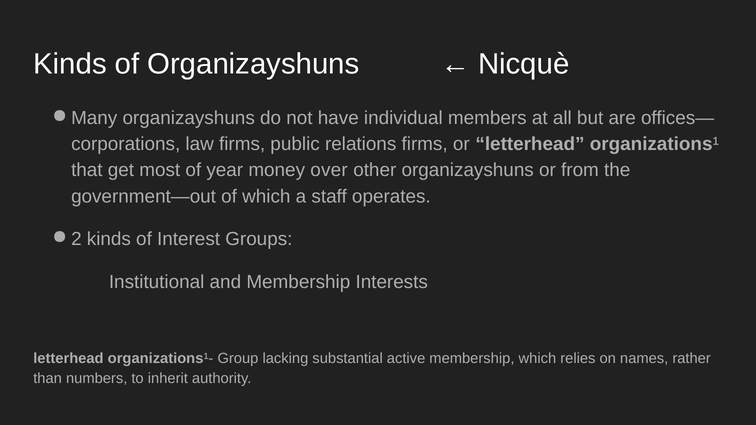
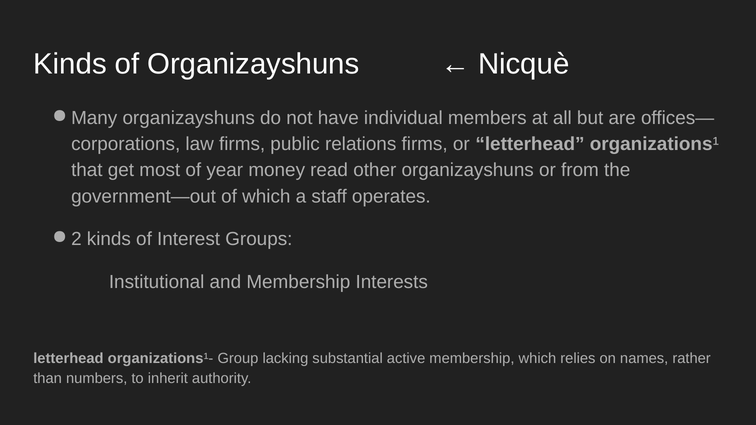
over: over -> read (329, 170)
